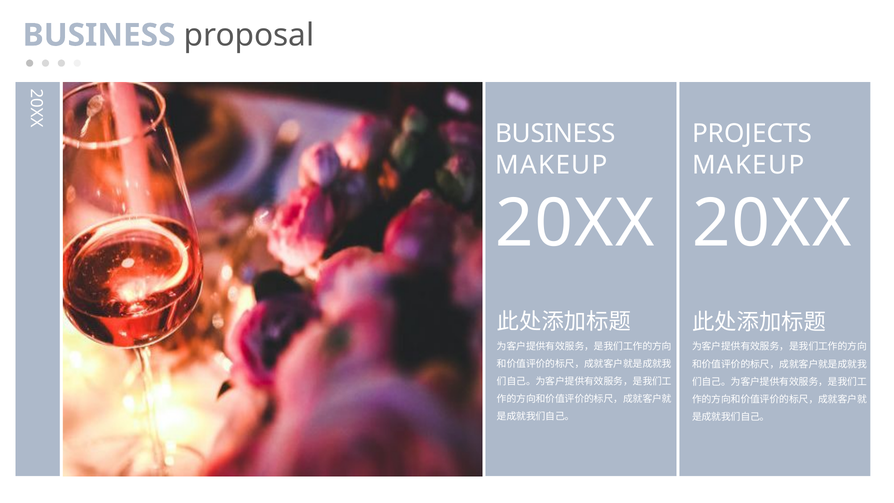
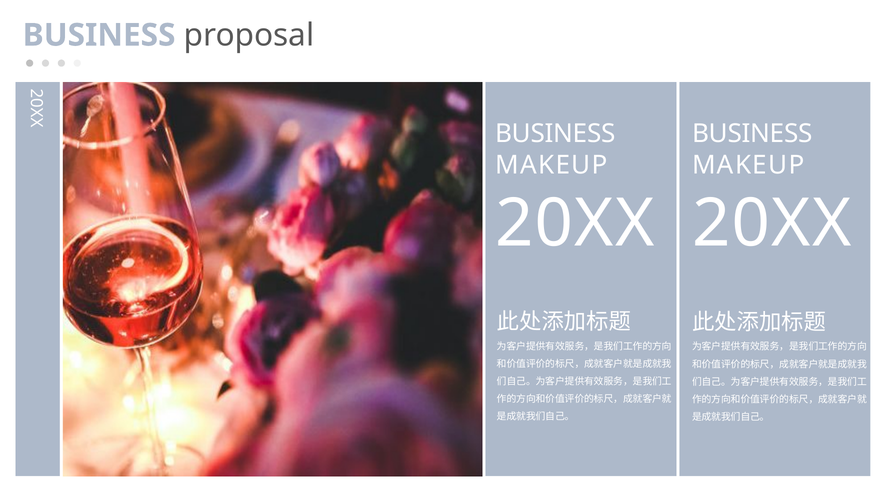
PROJECTS: PROJECTS -> BUSINESS (752, 134)
